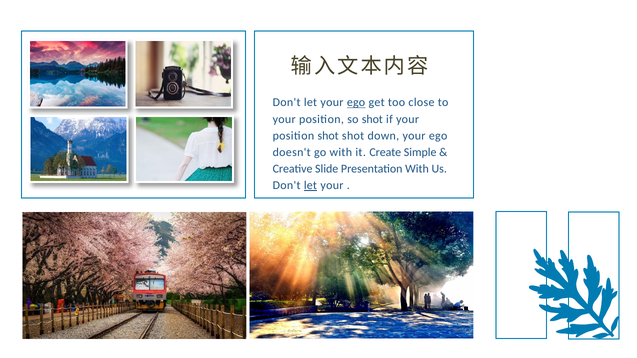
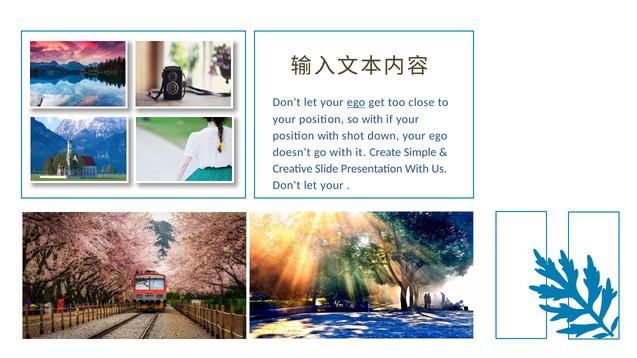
so shot: shot -> with (372, 119)
position shot: shot -> with (328, 136)
let underline: present -> none (310, 186)
